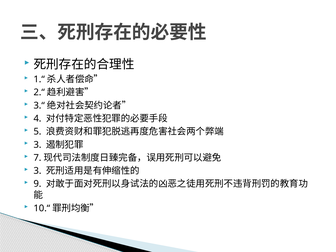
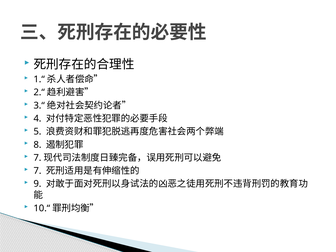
3: 3 -> 8 (37, 145)
3: 3 -> 7 (37, 171)
